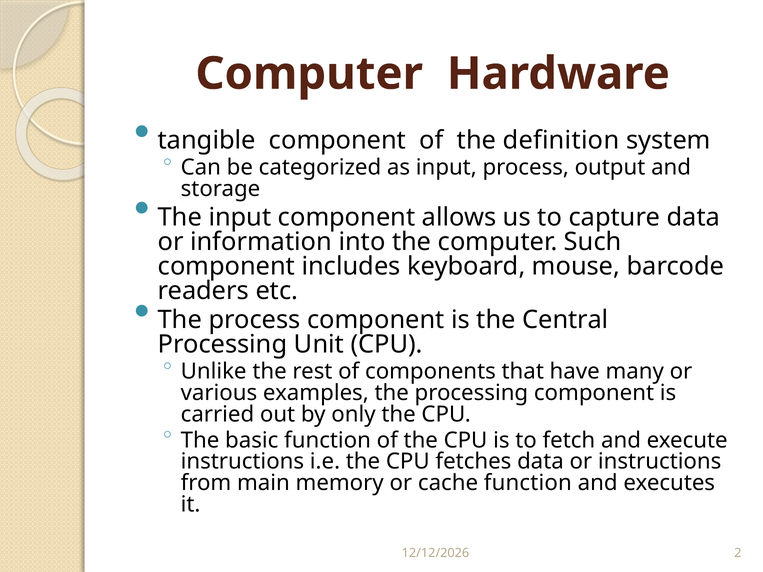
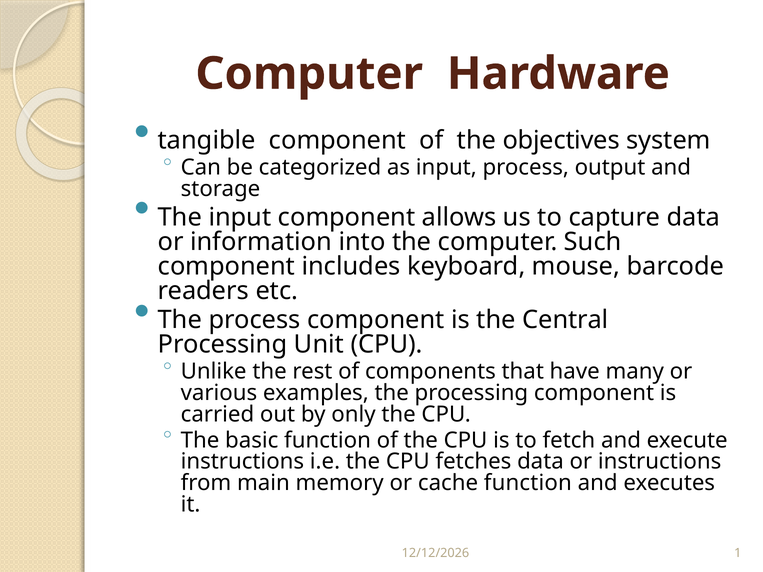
definition: definition -> objectives (561, 141)
2: 2 -> 1 (738, 553)
